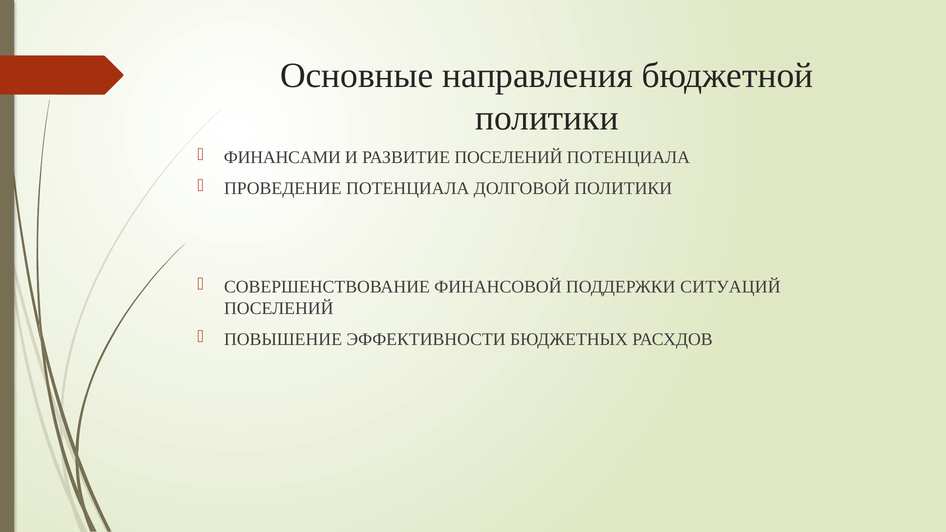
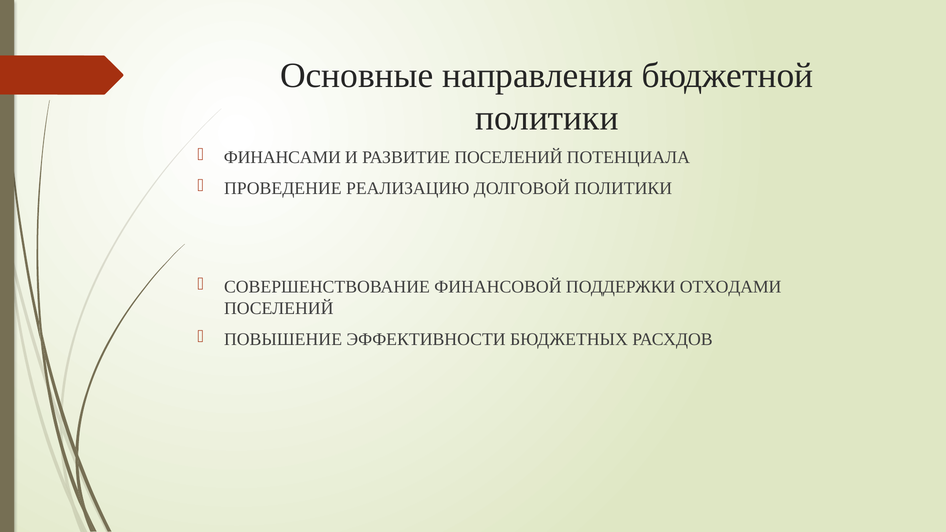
ПРОВЕДЕНИЕ ПОТЕНЦИАЛА: ПОТЕНЦИАЛА -> РЕАЛИЗАЦИЮ (408, 188)
СИТУАЦИЙ: СИТУАЦИЙ -> ОТХОДАМИ (731, 287)
